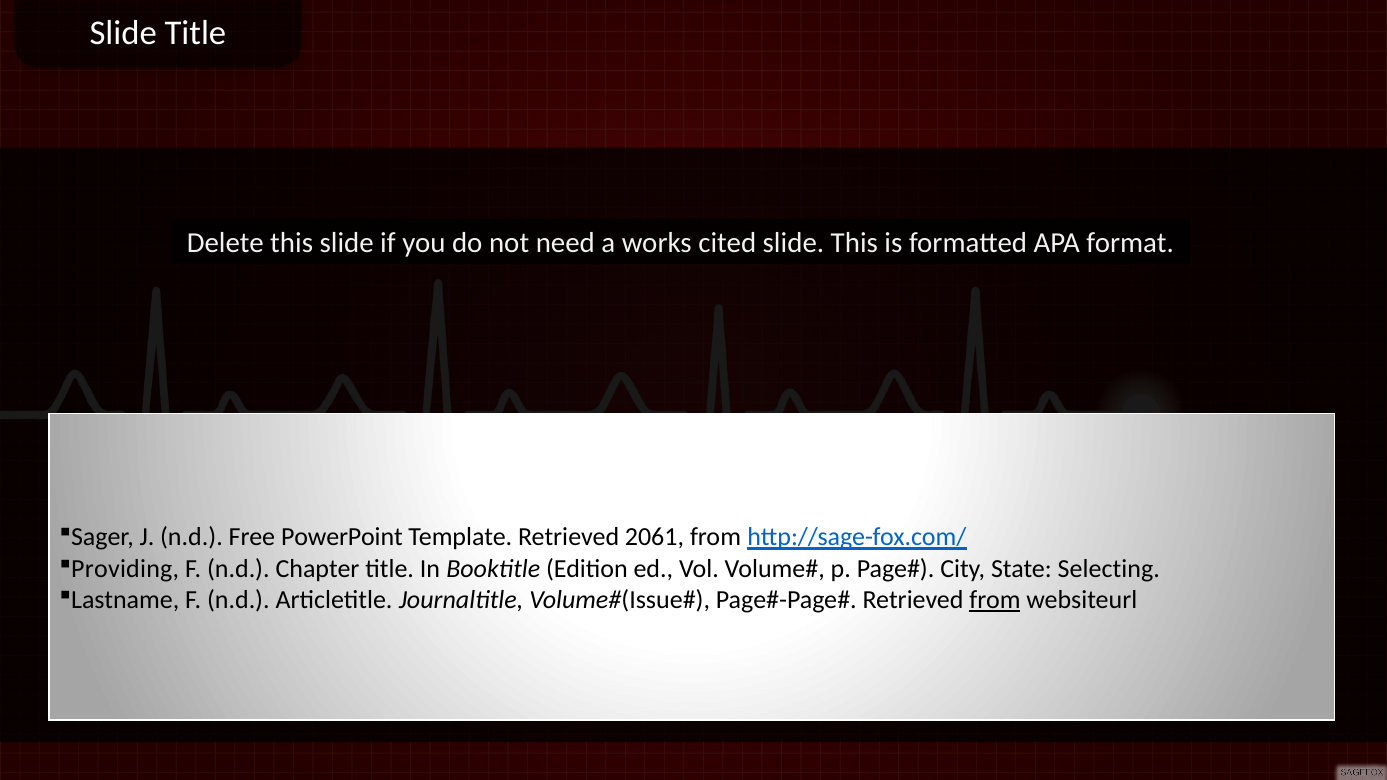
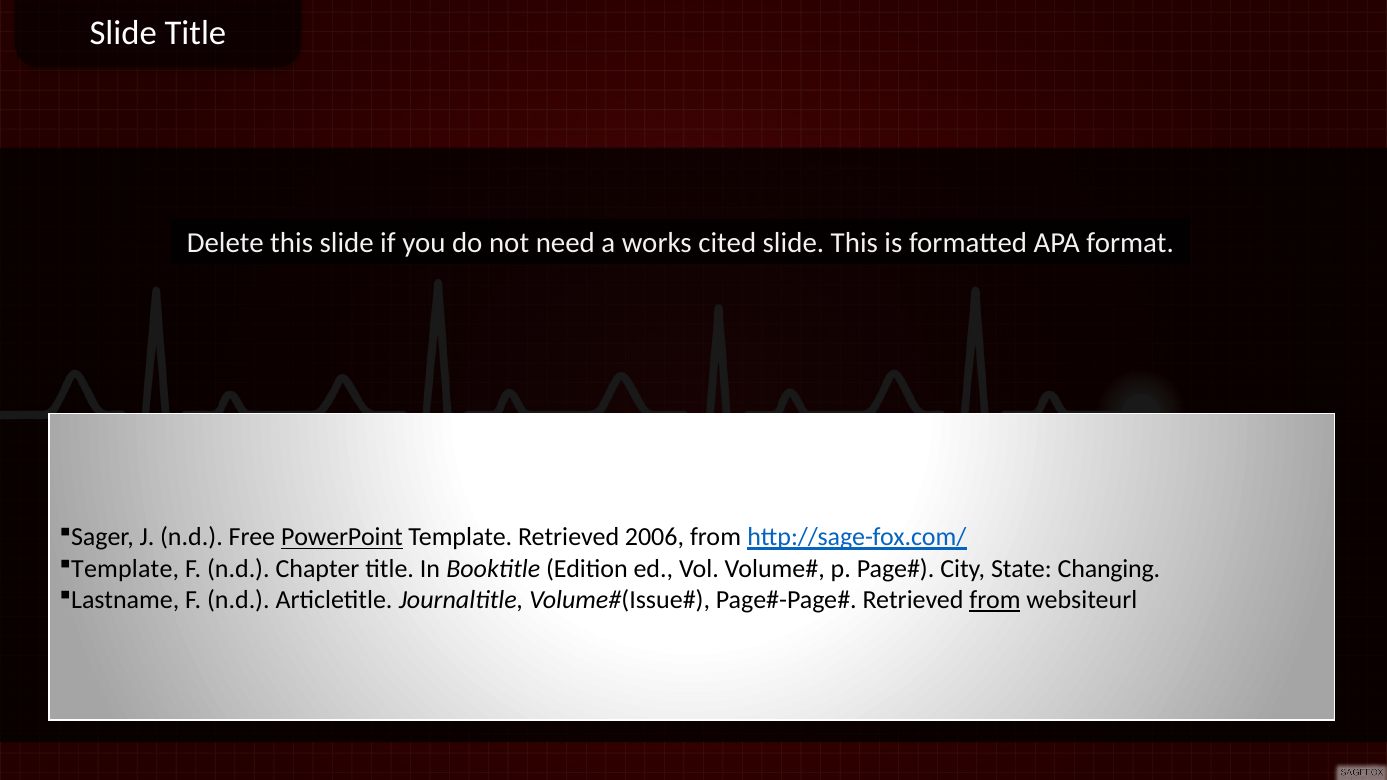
PowerPoint underline: none -> present (342, 537)
2061: 2061 -> 2006 (654, 537)
Providing: Providing -> Template (125, 569)
Selecting: Selecting -> Changing (1109, 569)
